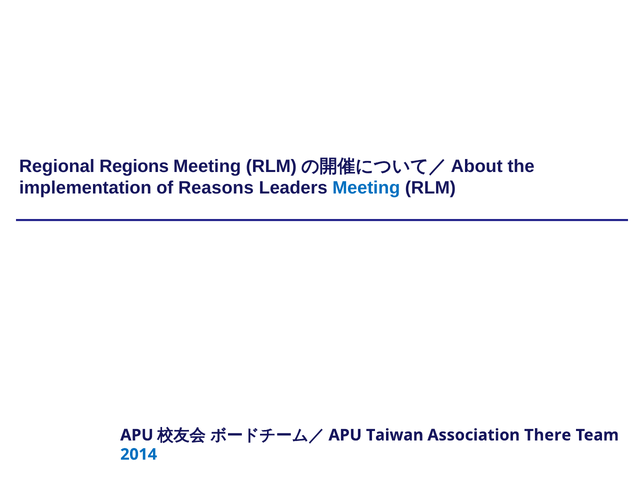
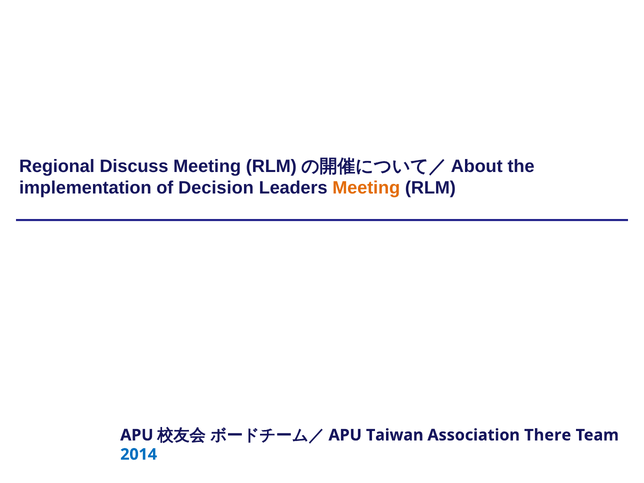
Regions: Regions -> Discuss (134, 166)
Reasons: Reasons -> Decision (216, 188)
Meeting colour: blue -> orange (366, 188)
